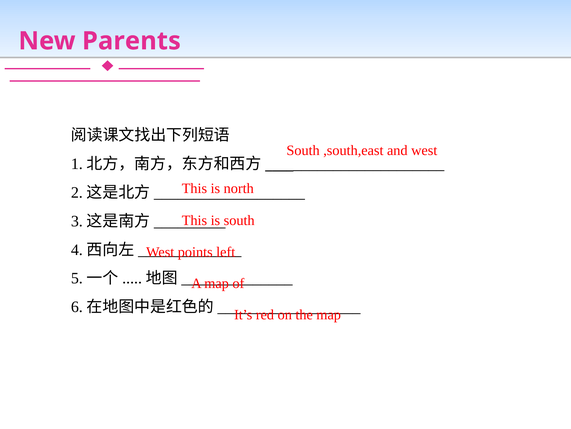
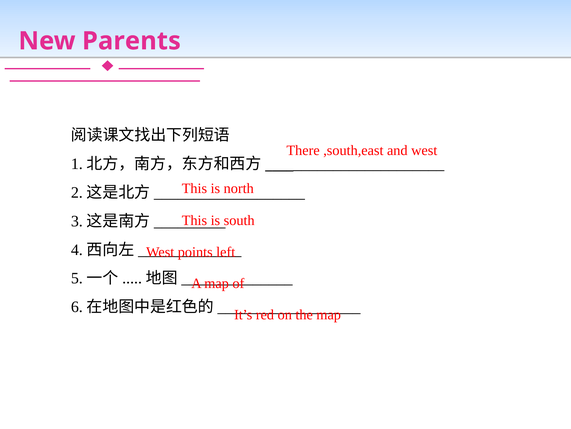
South: South -> There (303, 150)
